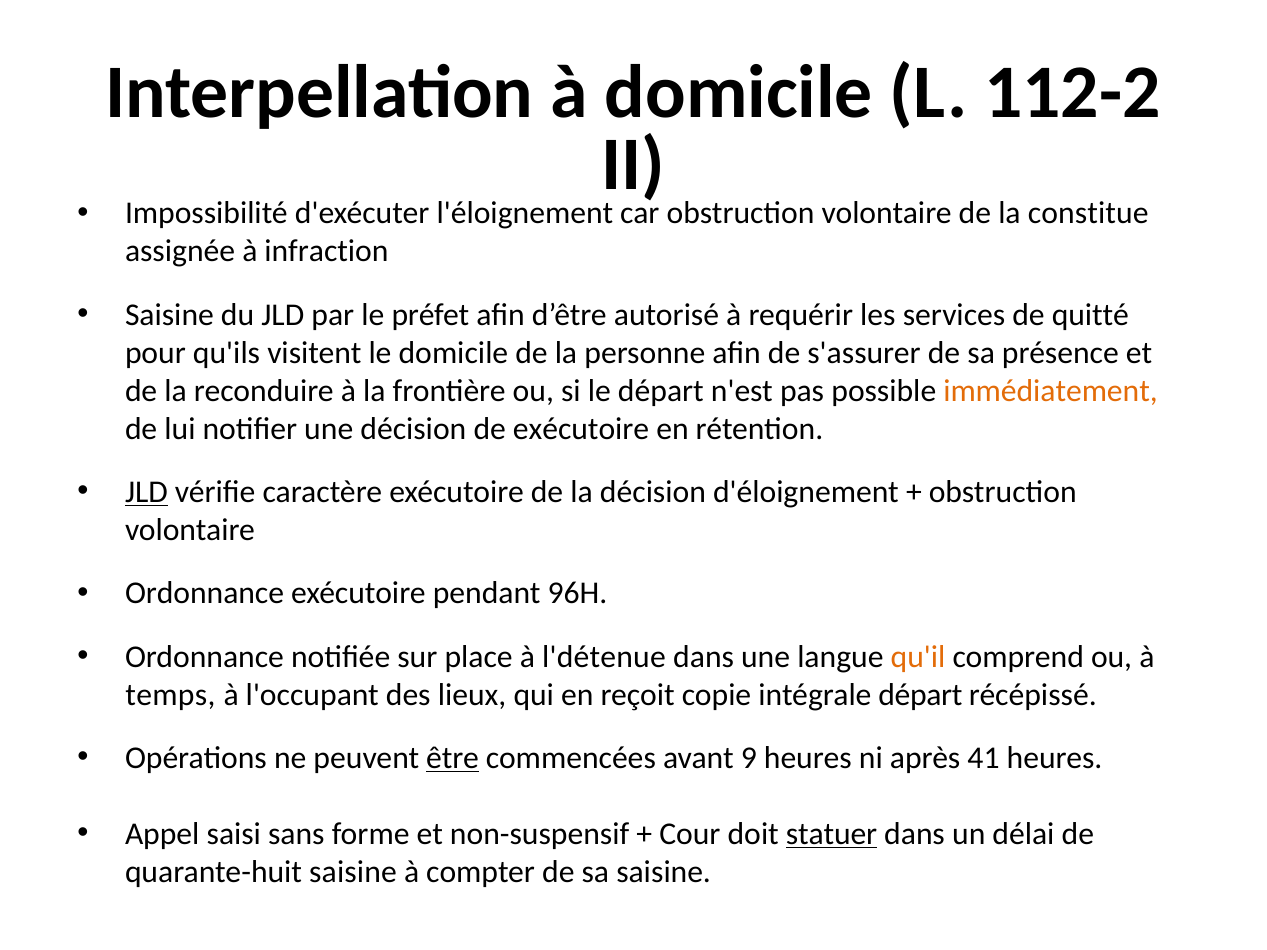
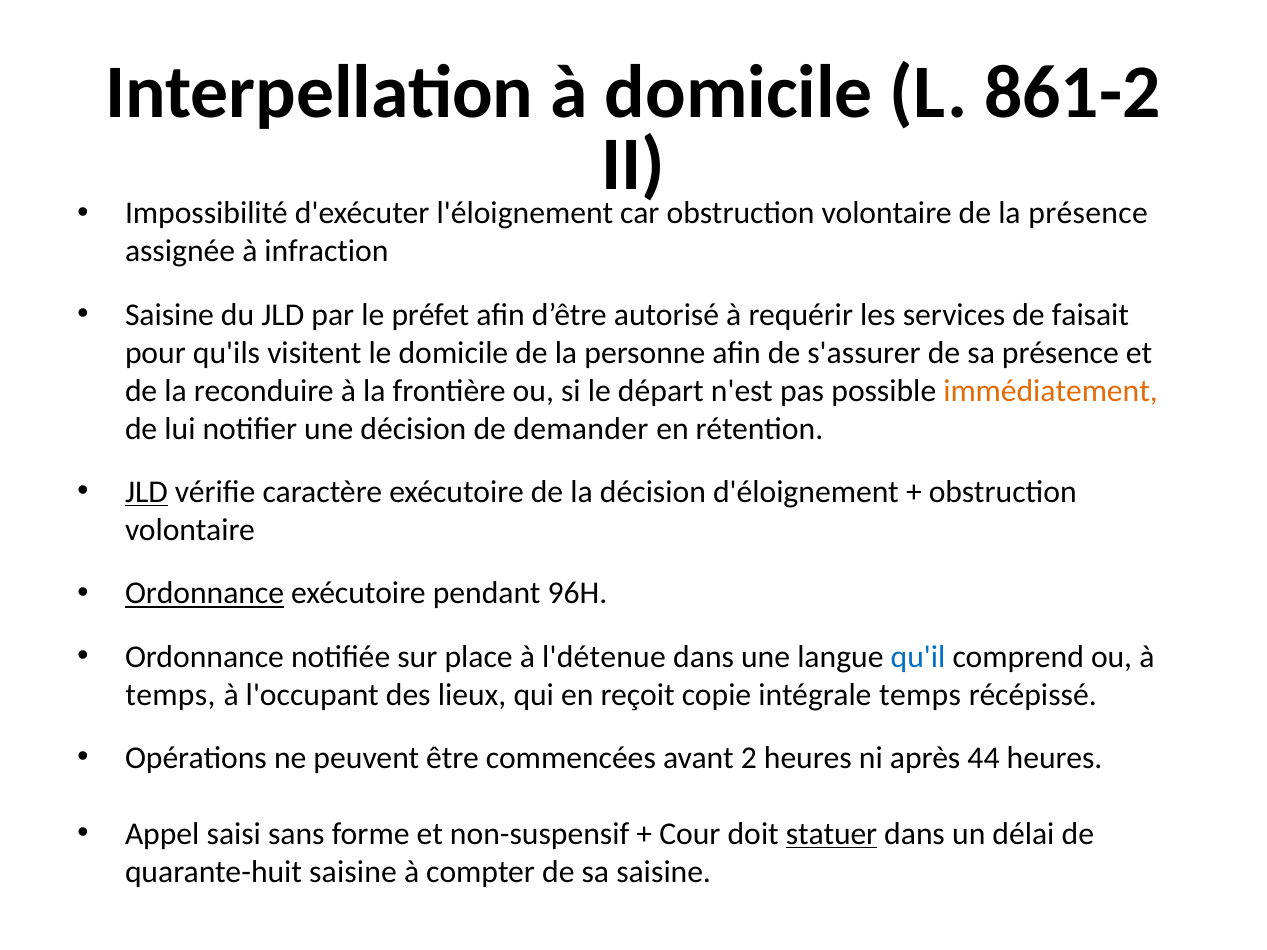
112-2: 112-2 -> 861-2 (1072, 92)
la constitue: constitue -> présence (1088, 213)
quitté: quitté -> faisait (1090, 315)
de exécutoire: exécutoire -> demander (581, 429)
Ordonnance underline: none -> present (205, 593)
qu'il colour: orange -> blue (918, 657)
intégrale départ: départ -> temps (920, 695)
être underline: present -> none (453, 758)
9: 9 -> 2 (749, 758)
41: 41 -> 44 (984, 758)
